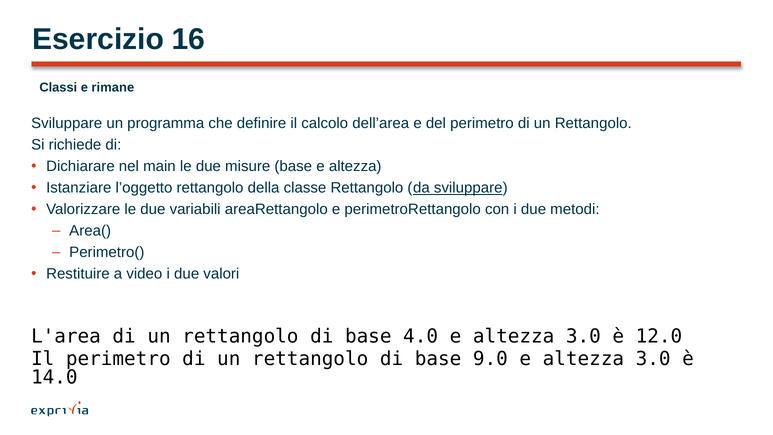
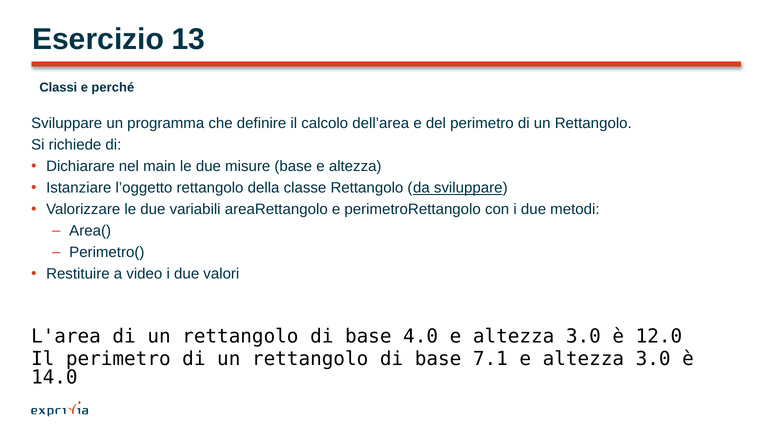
16: 16 -> 13 (188, 39)
rimane: rimane -> perché (113, 88)
9.0: 9.0 -> 7.1 (490, 359)
